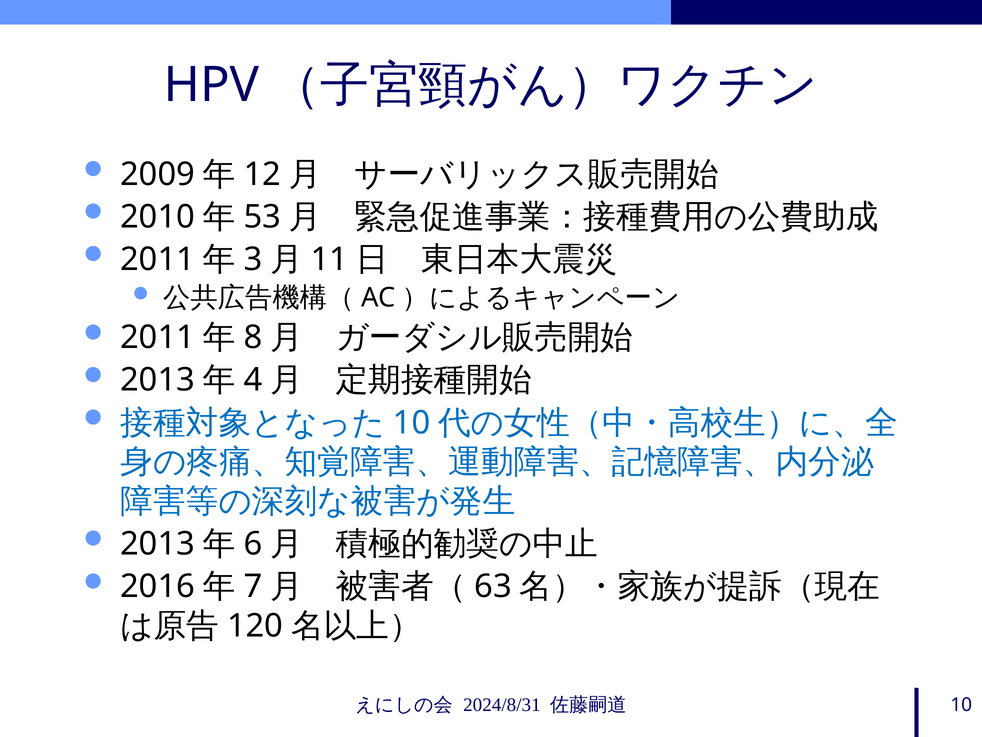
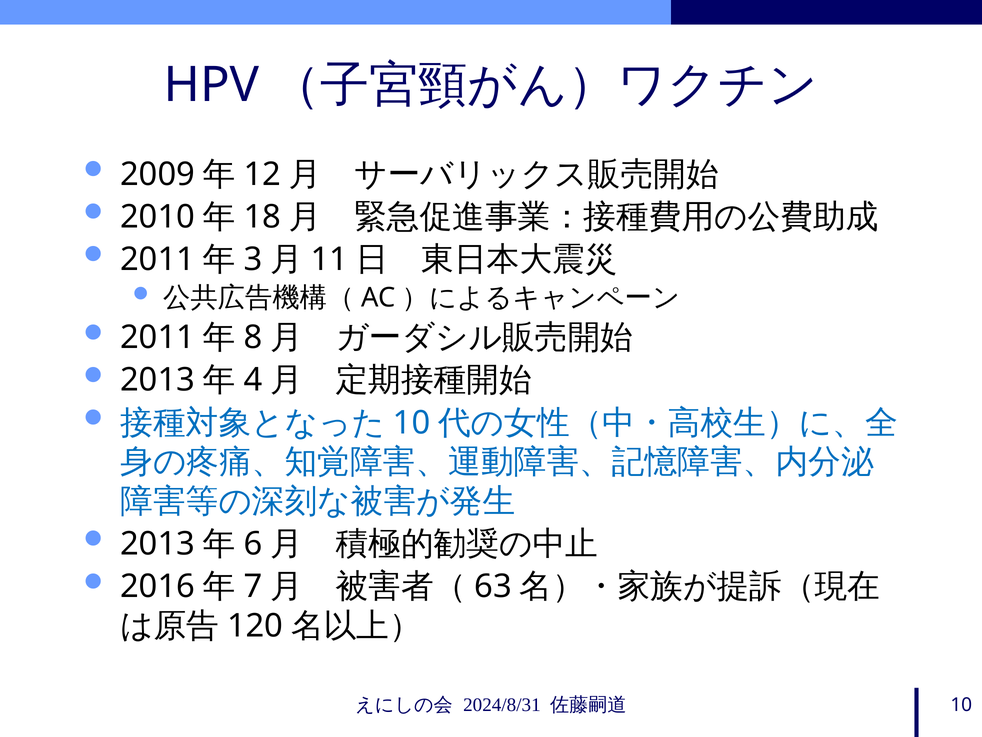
53: 53 -> 18 (262, 217)
